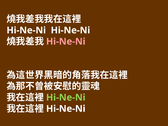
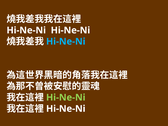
Hi-Ne-Ni colour: pink -> light blue (66, 41)
